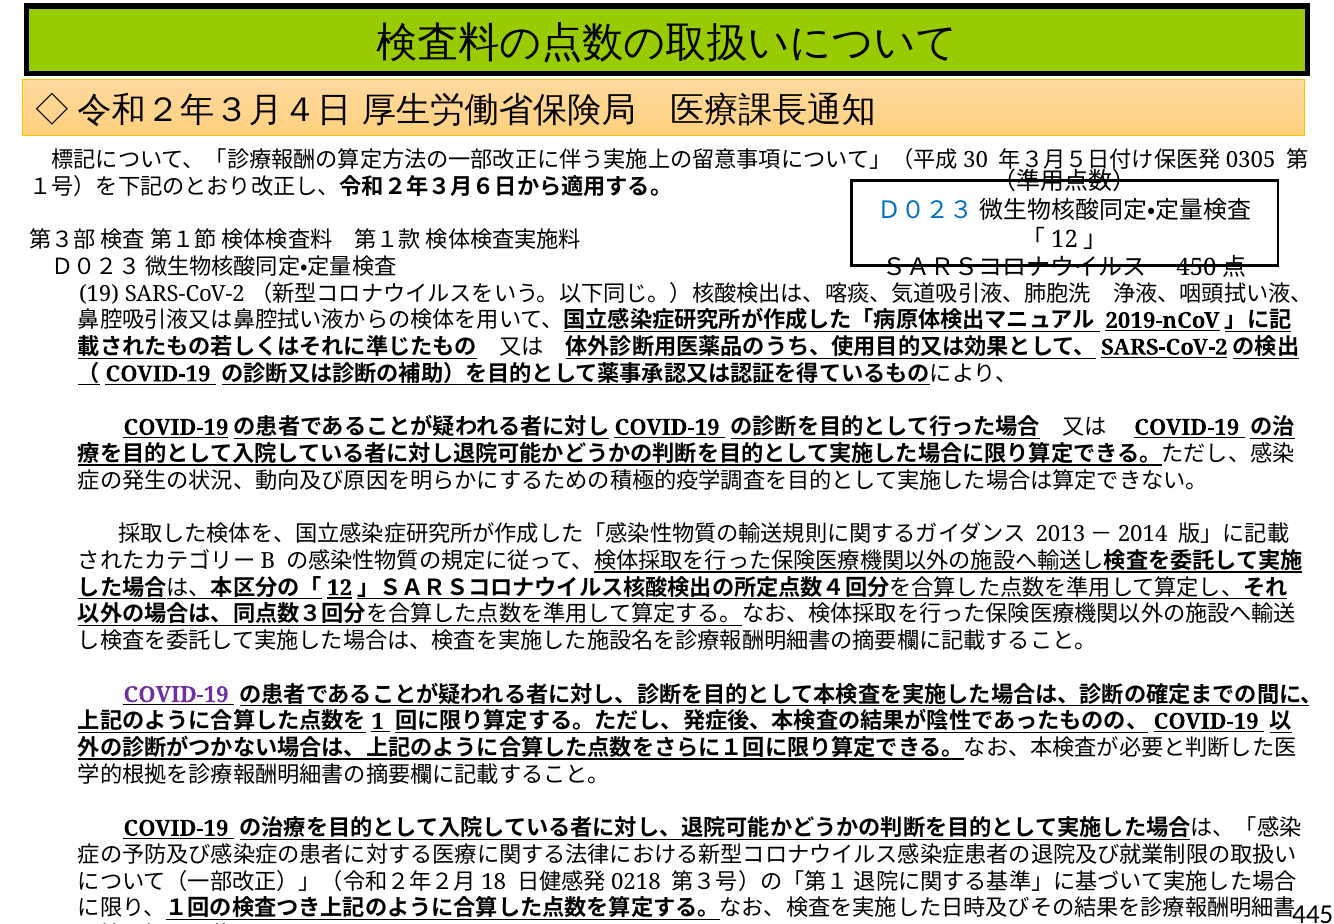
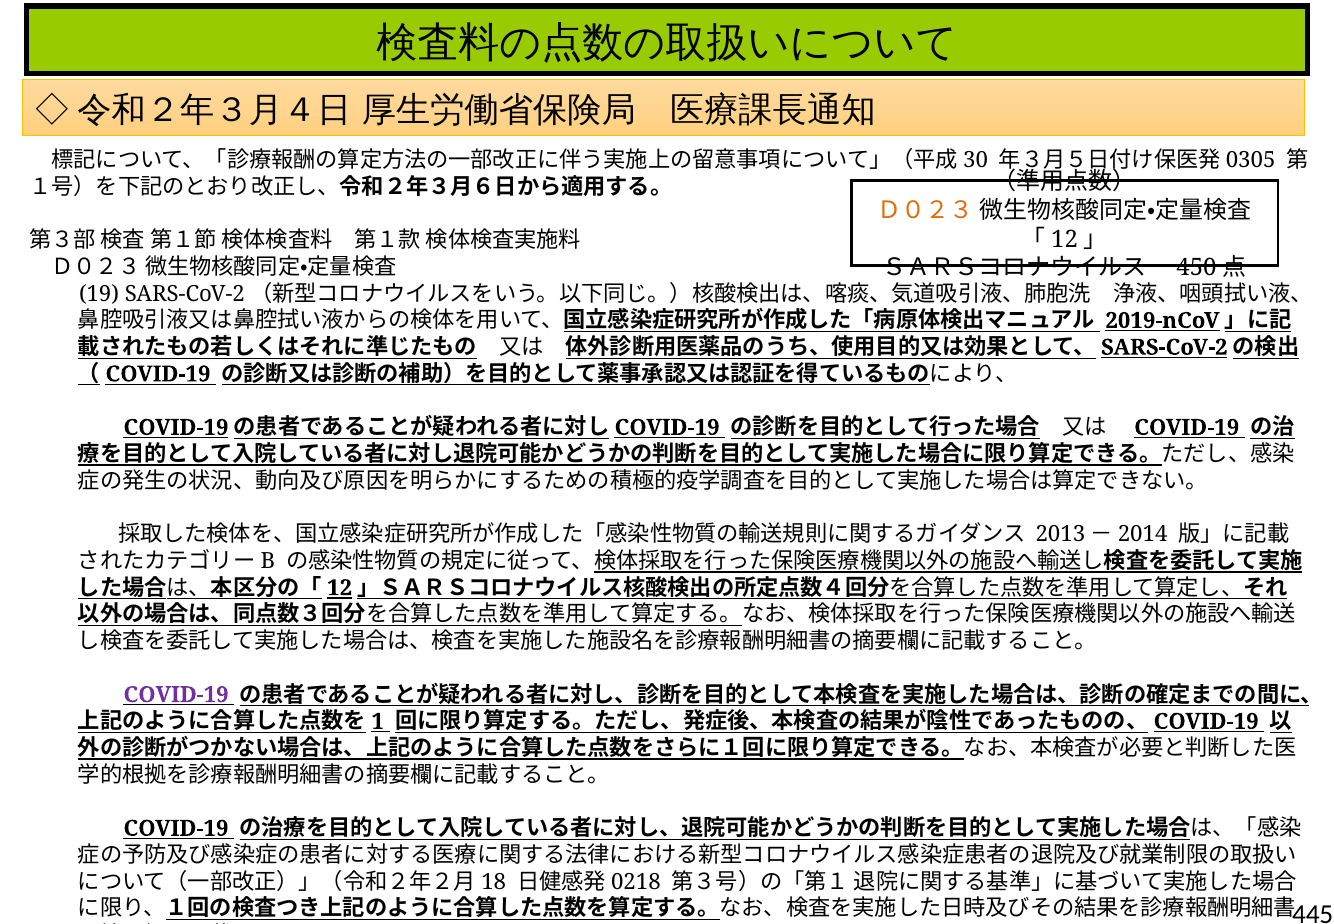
Ｄ０２３ colour: blue -> orange (926, 210)
